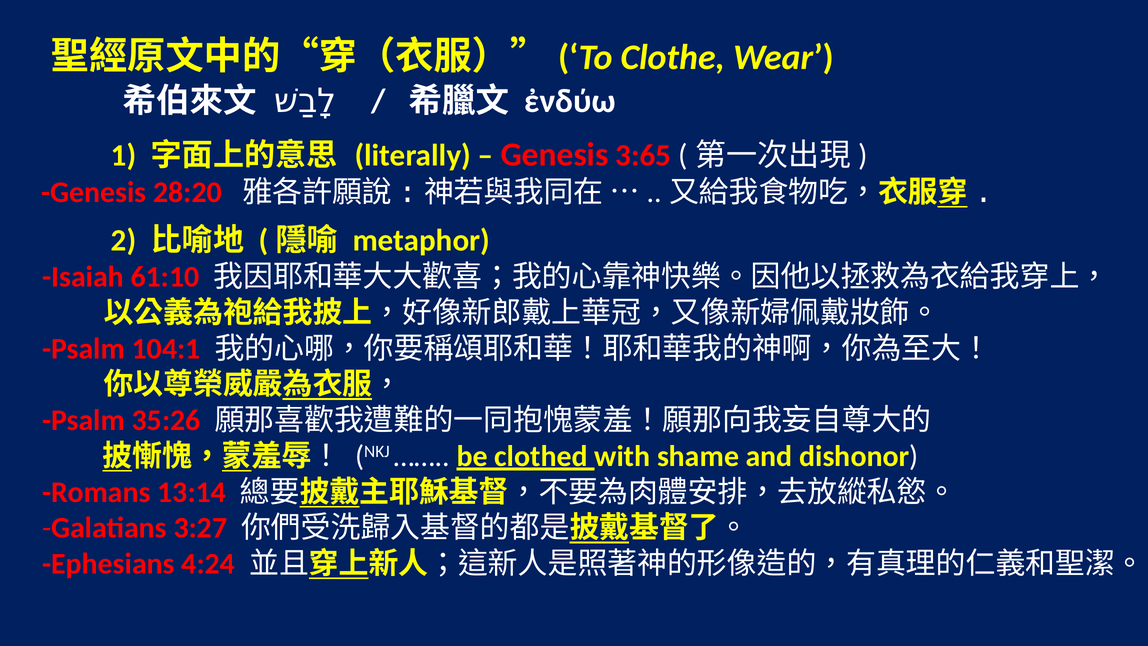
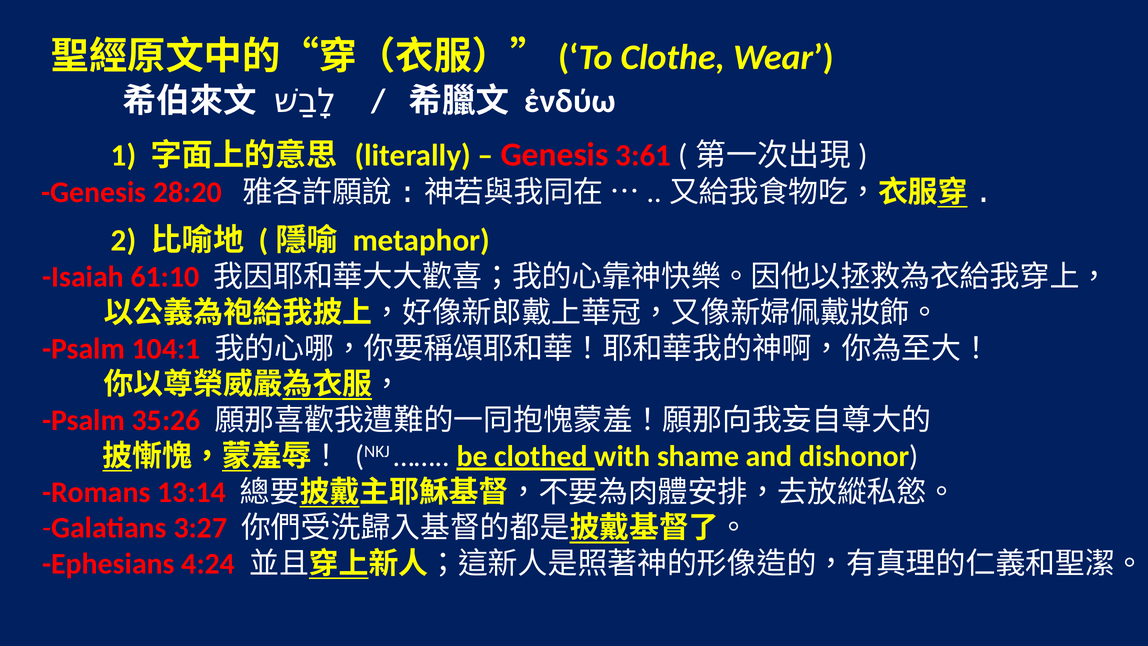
3:65: 3:65 -> 3:61 (643, 155)
